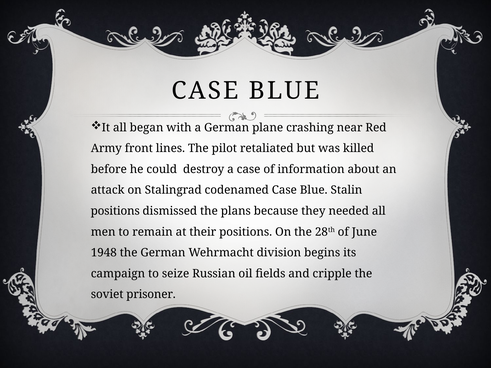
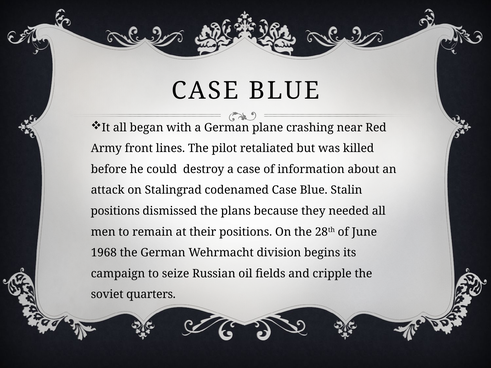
1948: 1948 -> 1968 (104, 253)
prisoner: prisoner -> quarters (151, 295)
